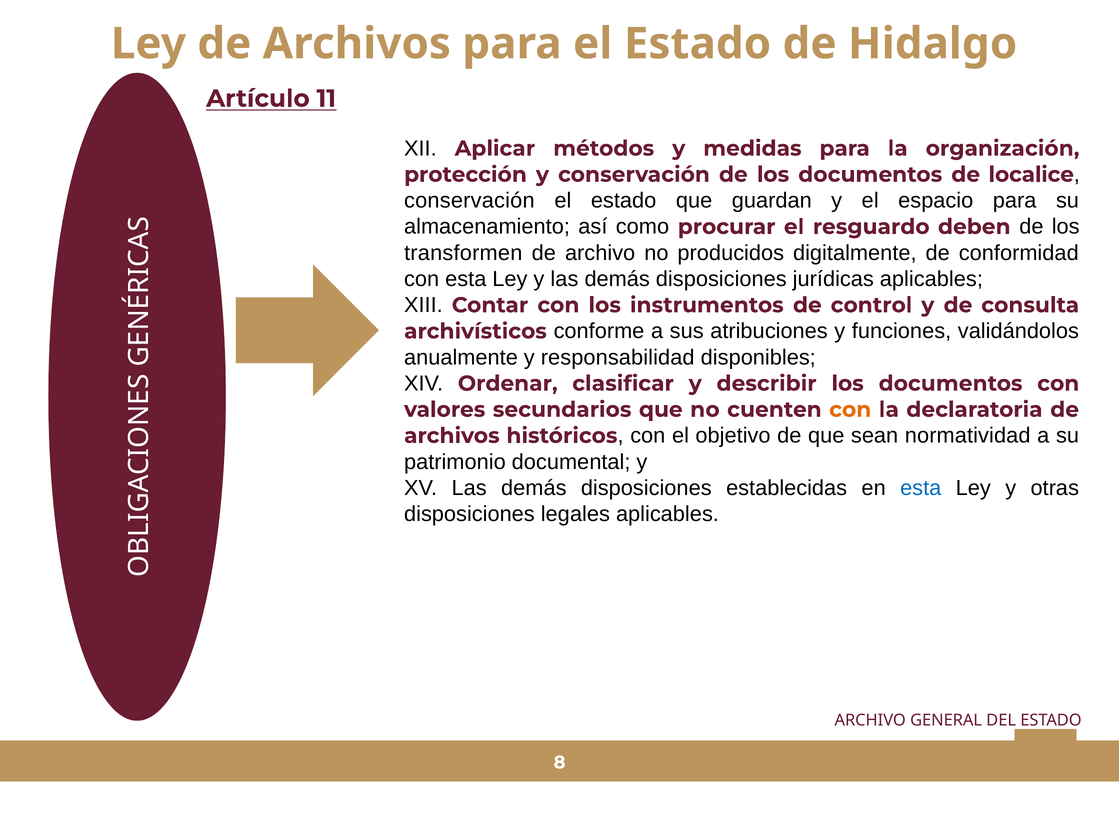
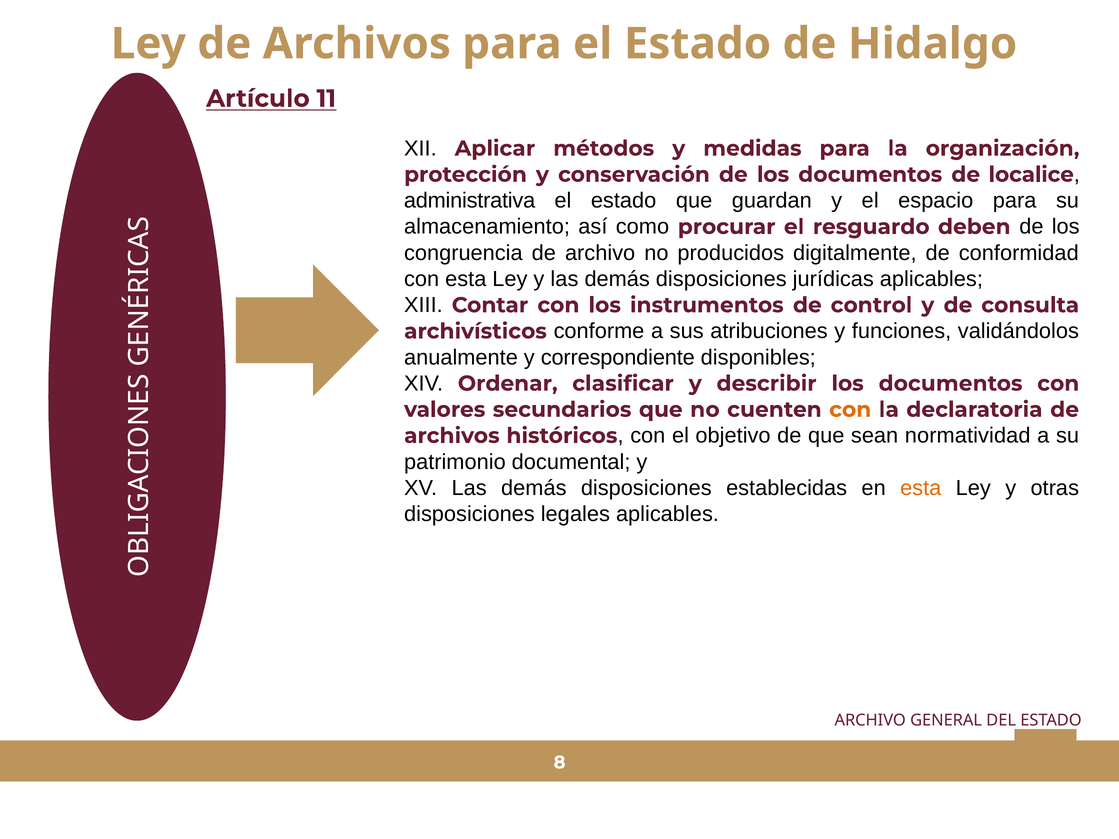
conservación: conservación -> administrativa (470, 201)
transformen: transformen -> congruencia (463, 253)
responsabilidad: responsabilidad -> correspondiente (618, 358)
esta colour: blue -> orange (921, 488)
